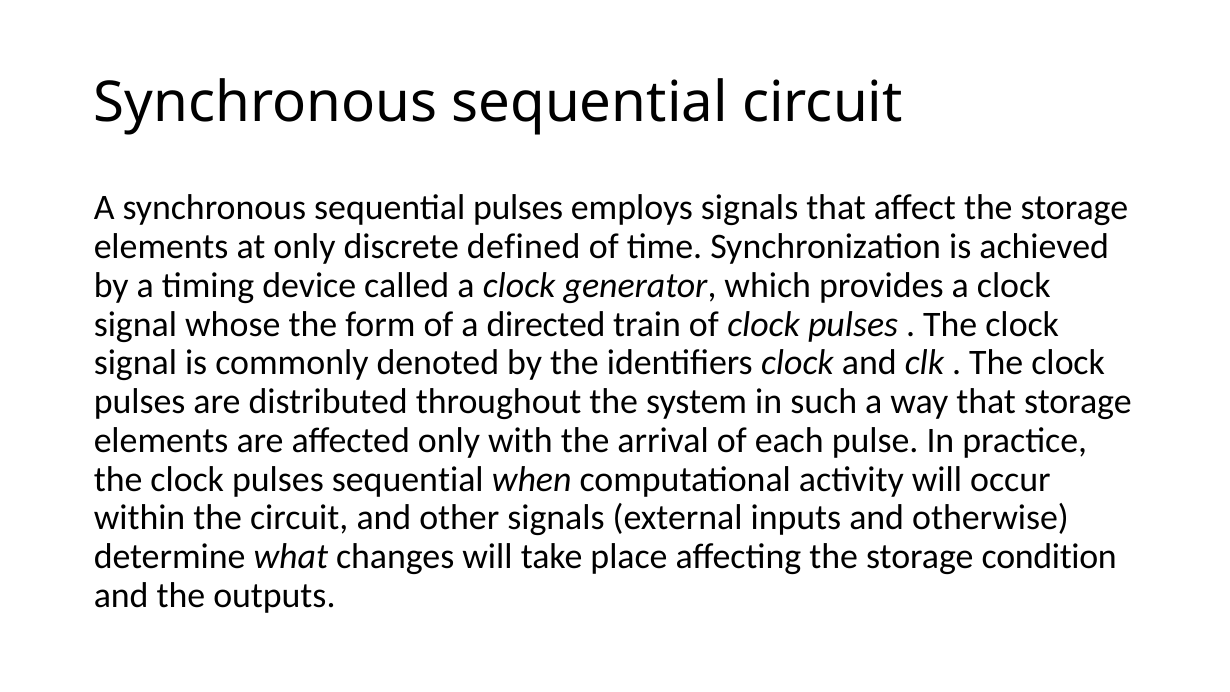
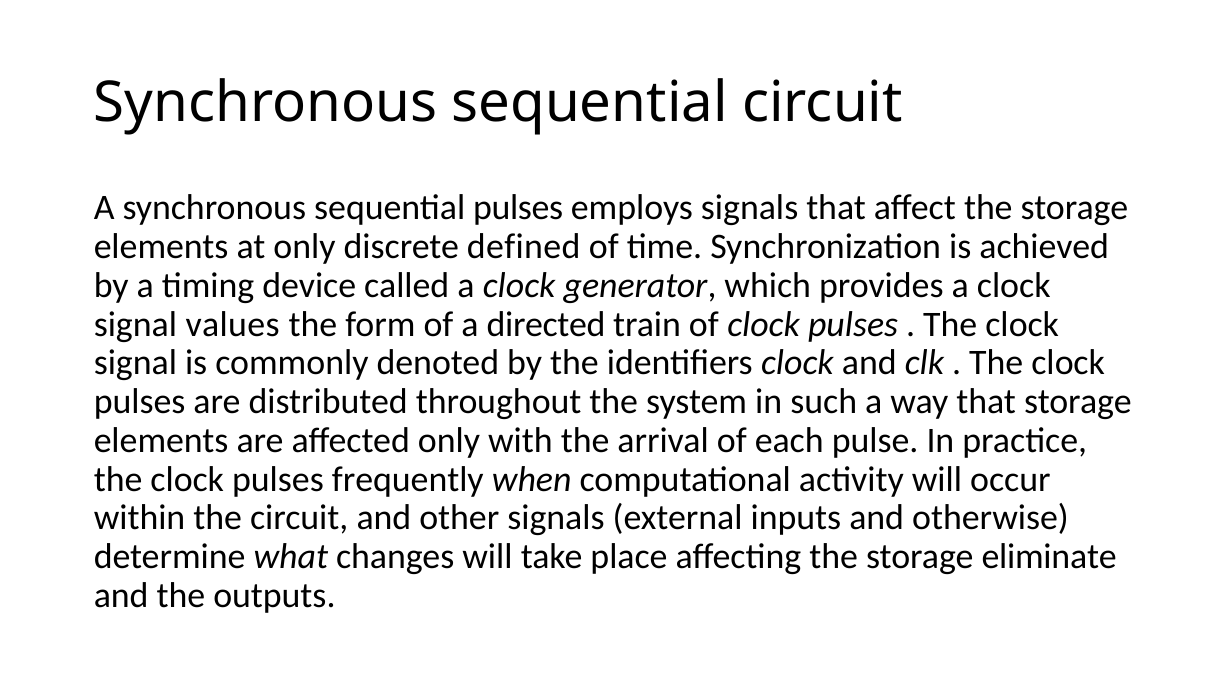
whose: whose -> values (233, 324)
pulses sequential: sequential -> frequently (408, 479)
condition: condition -> eliminate (1049, 557)
